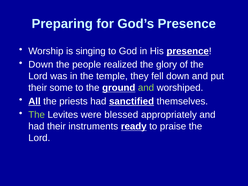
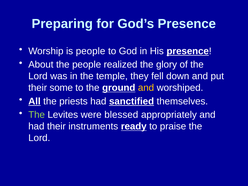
is singing: singing -> people (91, 51)
Down: Down -> About (41, 65)
and colour: light green -> yellow (146, 88)
